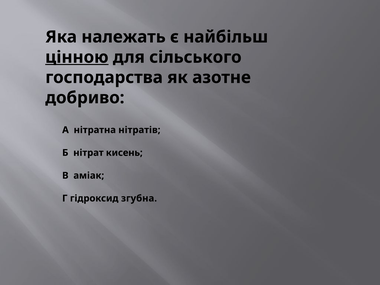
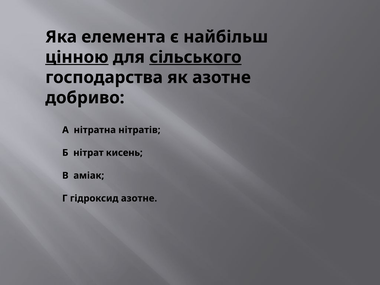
належать: належать -> елемента (123, 37)
сільського underline: none -> present (195, 57)
гідроксид згубна: згубна -> азотне (139, 198)
